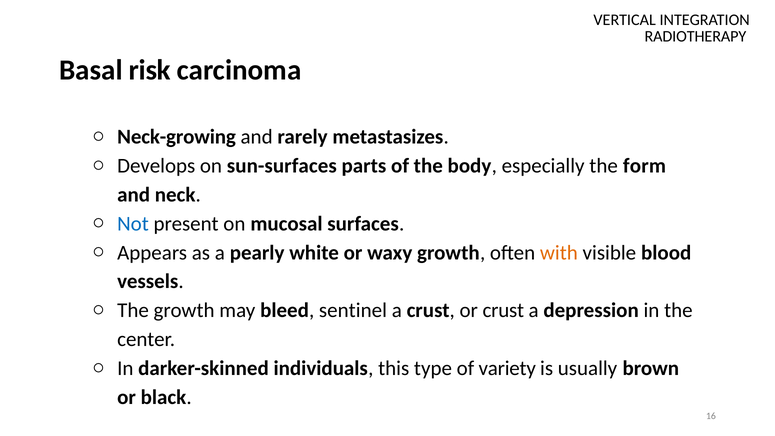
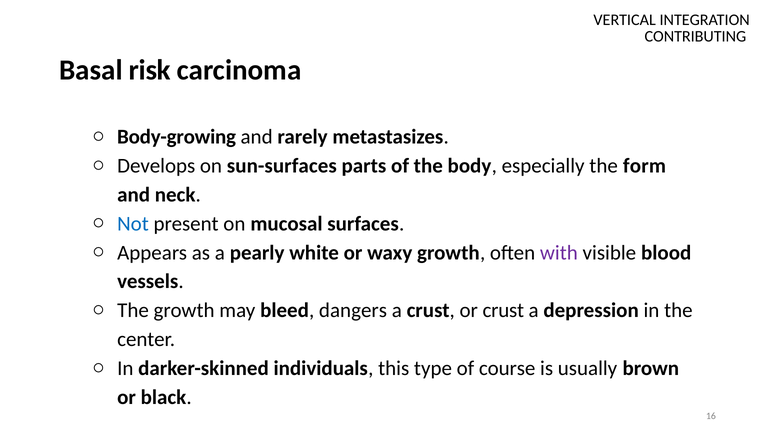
RADIOTHERAPY: RADIOTHERAPY -> CONTRIBUTING (695, 36)
Neck-growing: Neck-growing -> Body-growing (177, 137)
with colour: orange -> purple (559, 253)
sentinel: sentinel -> dangers (353, 310)
variety: variety -> course (507, 368)
